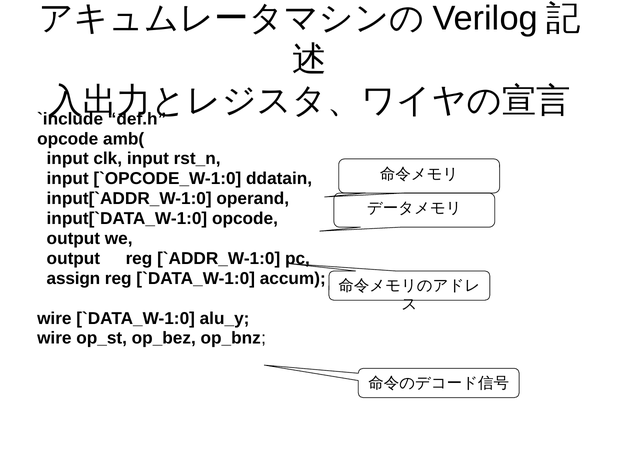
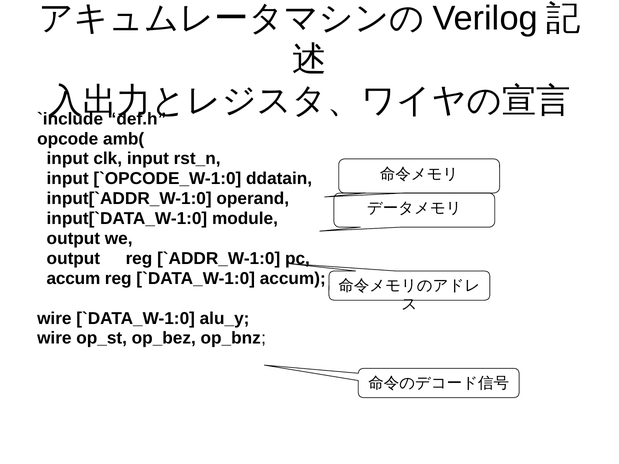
opcode: opcode -> module (245, 219)
assign: assign -> accum (73, 279)
